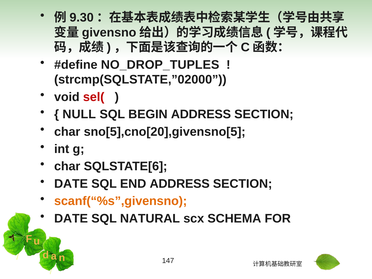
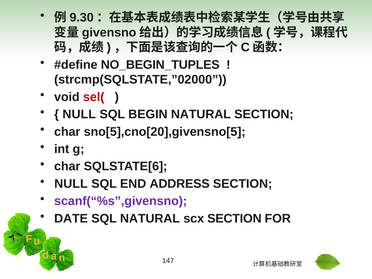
NO_DROP_TUPLES: NO_DROP_TUPLES -> NO_BEGIN_TUPLES (160, 65)
BEGIN ADDRESS: ADDRESS -> NATURAL (201, 114)
DATE: DATE -> NULL (71, 184)
scanf(“%s”,givensno colour: orange -> purple (121, 201)
scx SCHEMA: SCHEMA -> SECTION (234, 218)
